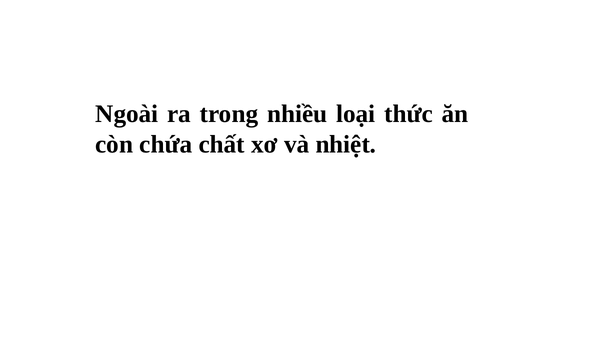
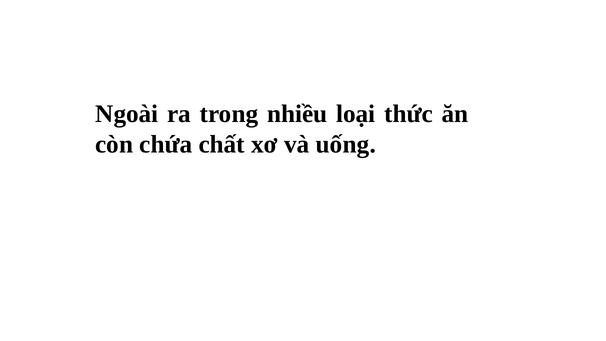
nhiệt: nhiệt -> uống (346, 144)
